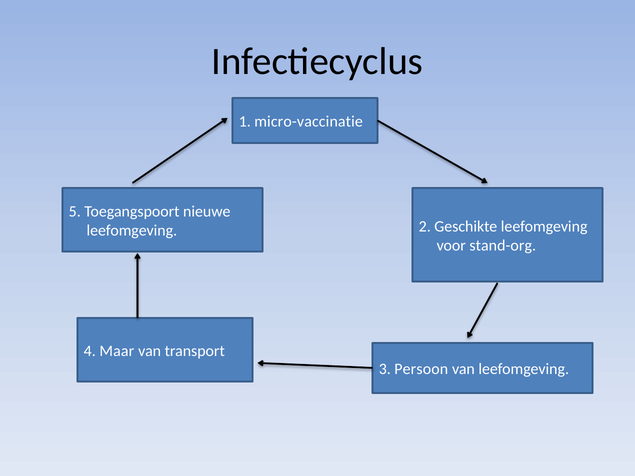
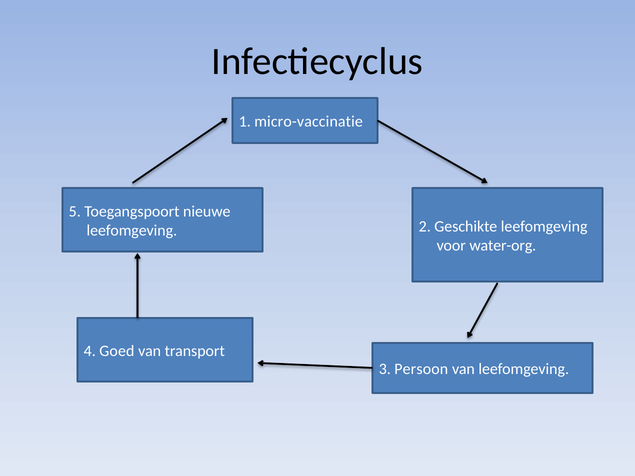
stand-org: stand-org -> water-org (503, 245)
Maar: Maar -> Goed (117, 351)
